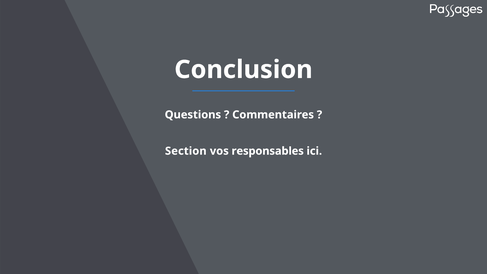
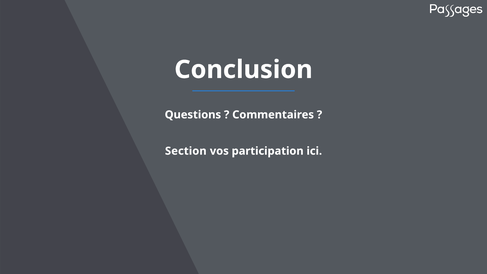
responsables: responsables -> participation (268, 151)
